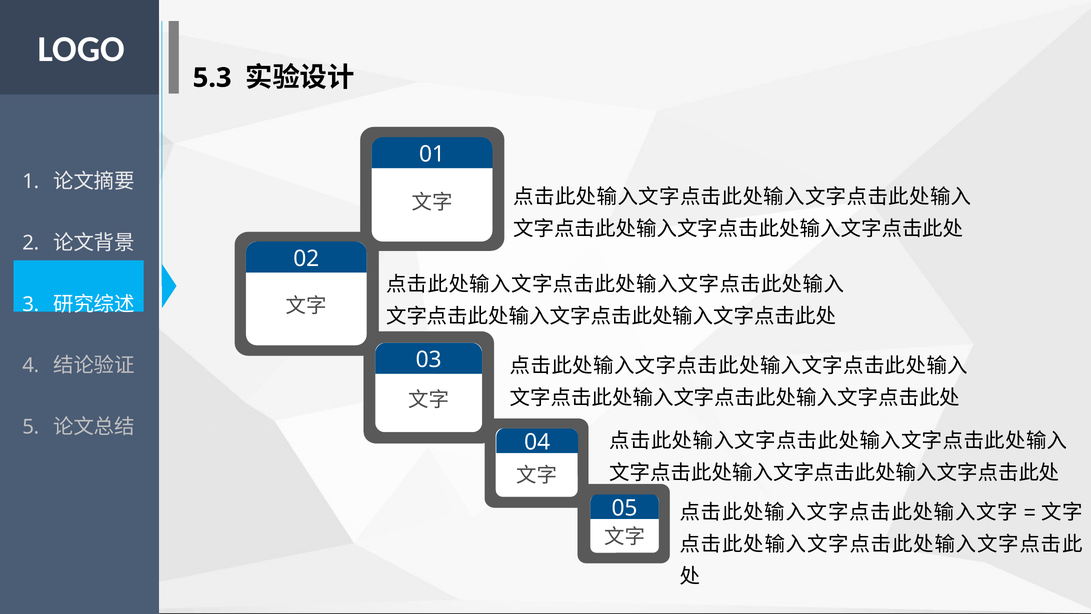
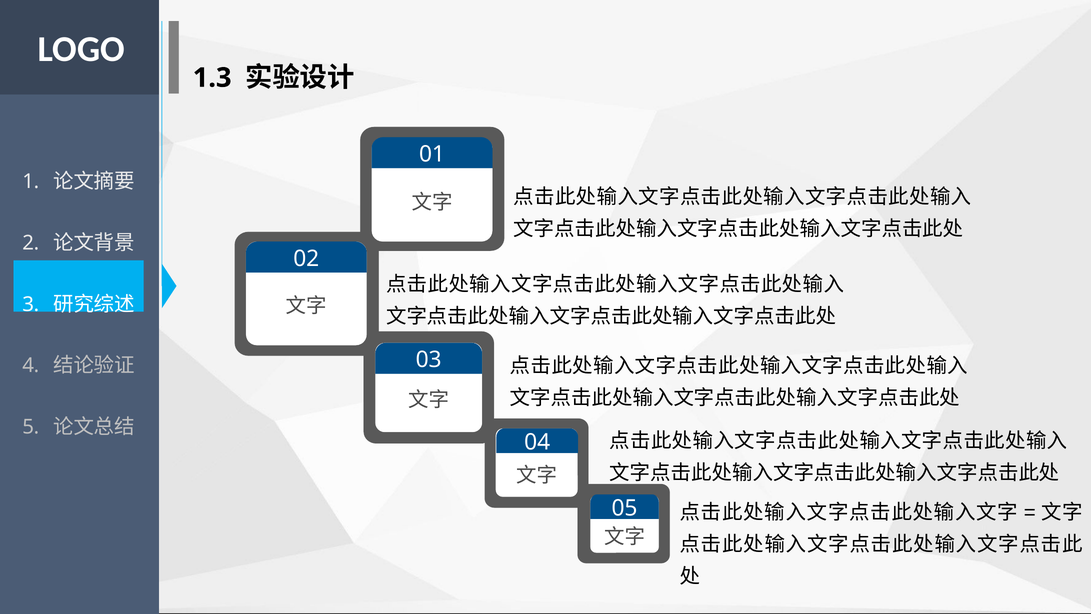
5.3: 5.3 -> 1.3 (212, 78)
